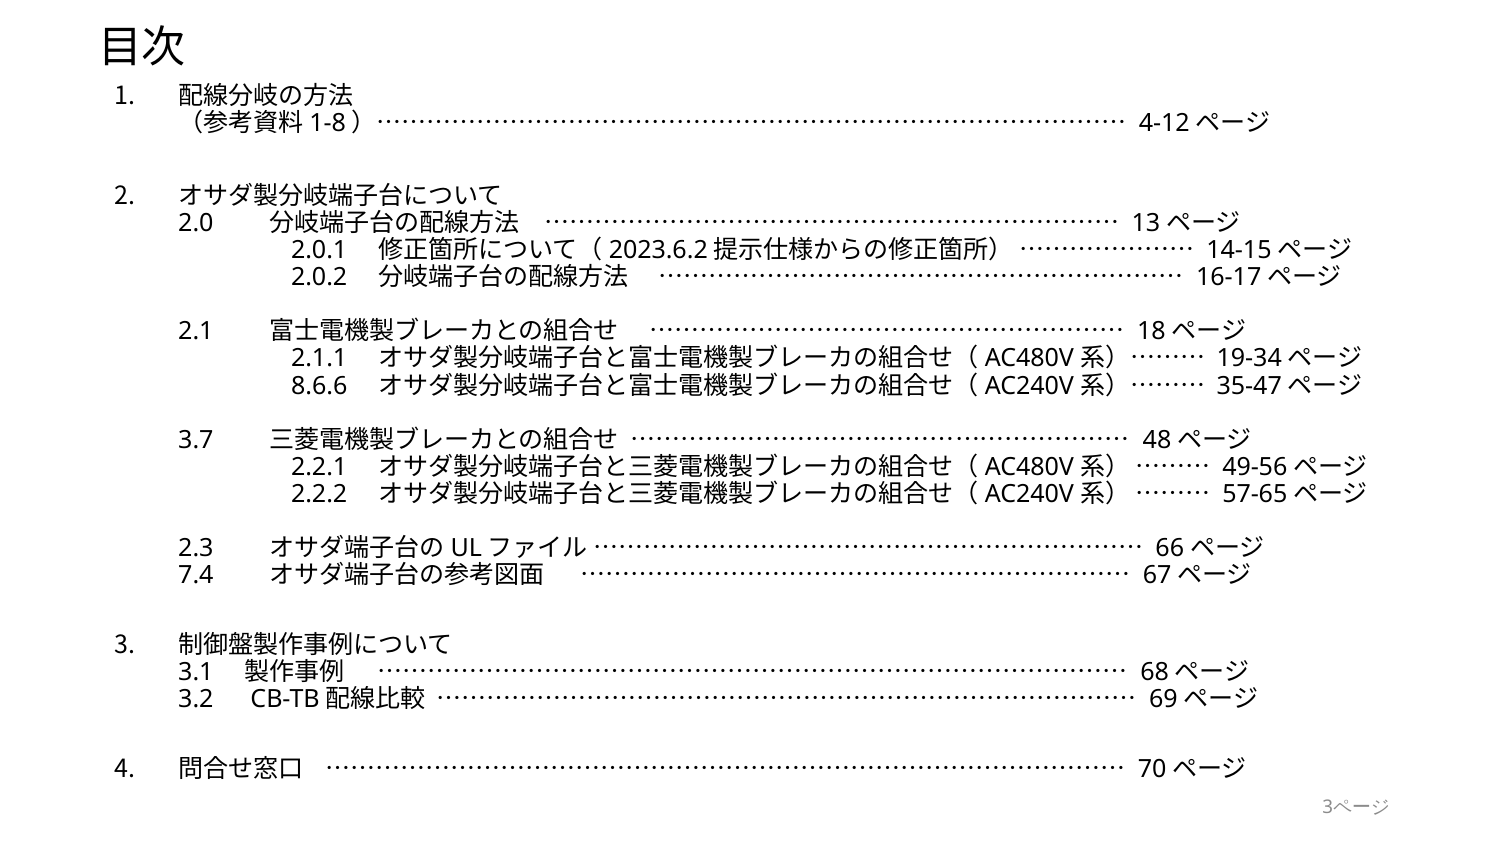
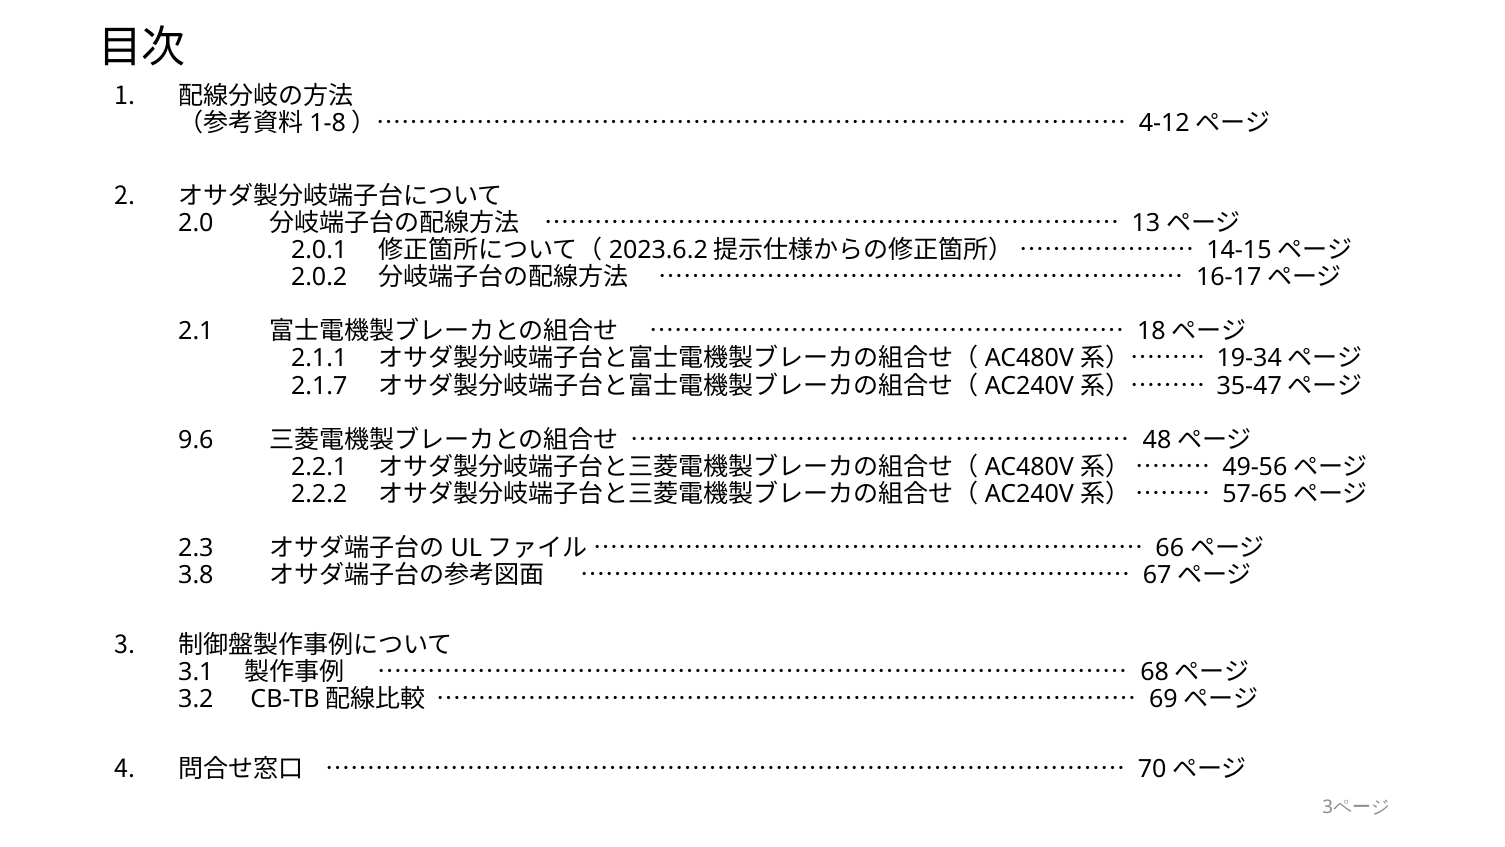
8.6.6: 8.6.6 -> 2.1.7 (319, 386)
3.7: 3.7 -> 9.6 (196, 440)
7.4: 7.4 -> 3.8 (196, 575)
